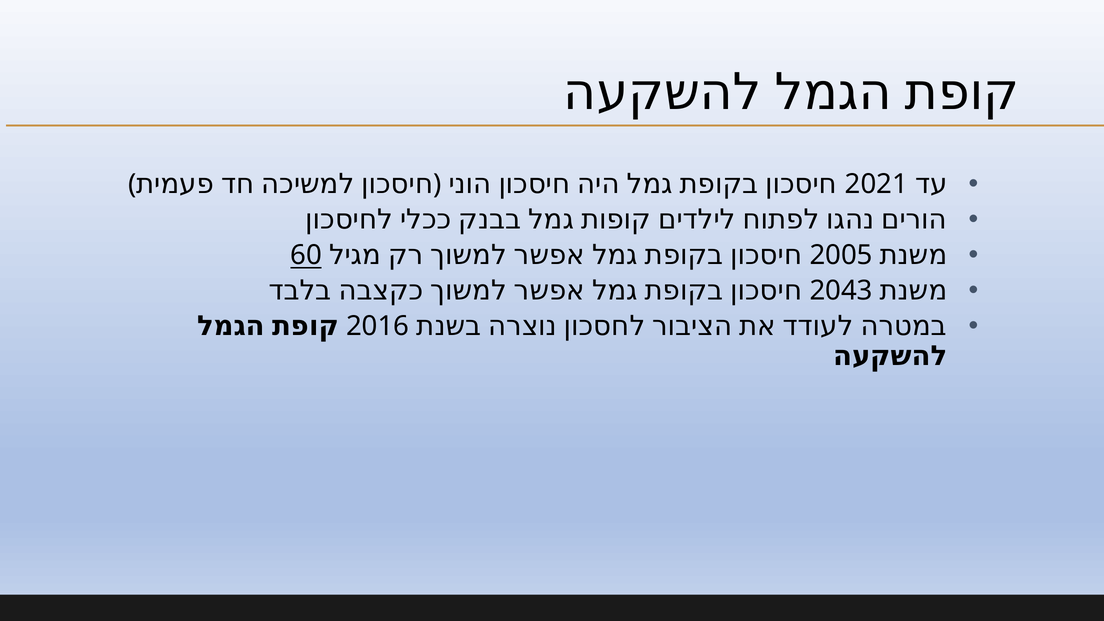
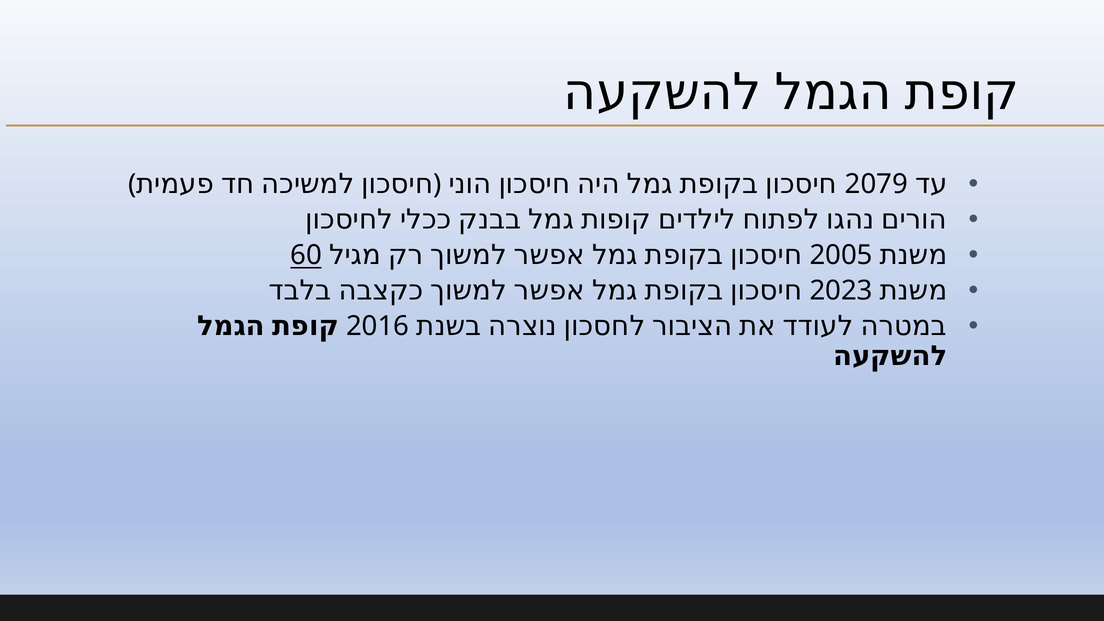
2021: 2021 -> 2079 (876, 184)
2043: 2043 -> 2023 (841, 291)
